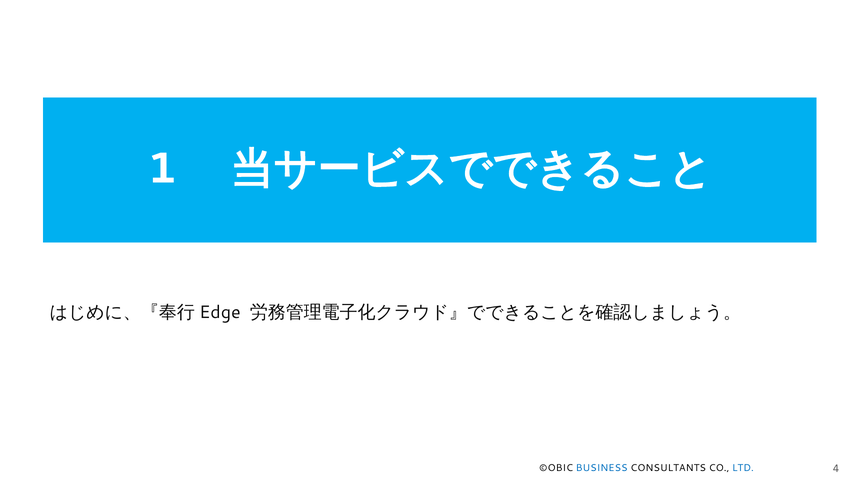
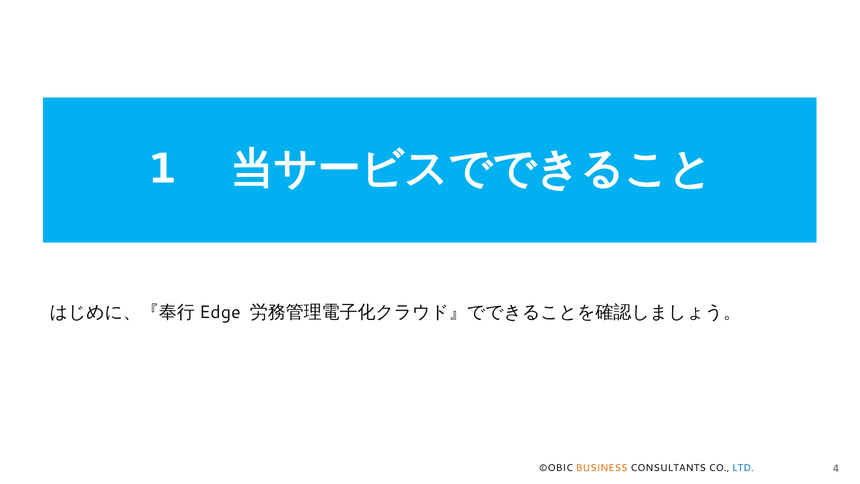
BUSINESS colour: blue -> orange (602, 468)
